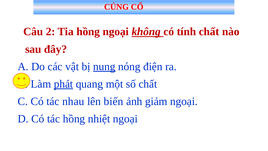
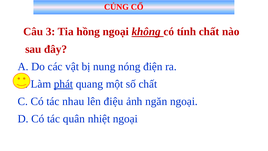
2: 2 -> 3 (50, 32)
nung underline: present -> none (104, 66)
biến: biến -> điệu (114, 101)
giảm: giảm -> ngăn (156, 101)
tác hồng: hồng -> quân (74, 119)
